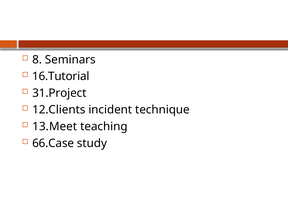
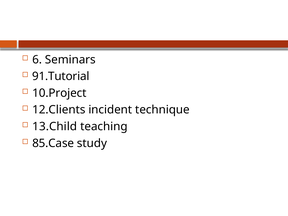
8: 8 -> 6 (37, 60)
16.Tutorial: 16.Tutorial -> 91.Tutorial (61, 76)
31.Project: 31.Project -> 10.Project (59, 93)
13.Meet: 13.Meet -> 13.Child (55, 126)
66.Case: 66.Case -> 85.Case (53, 143)
